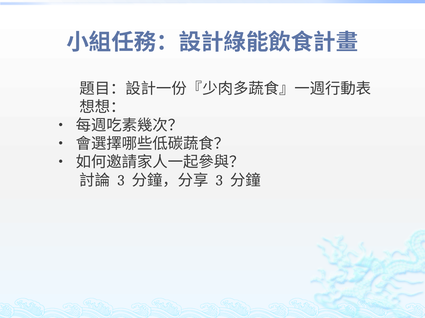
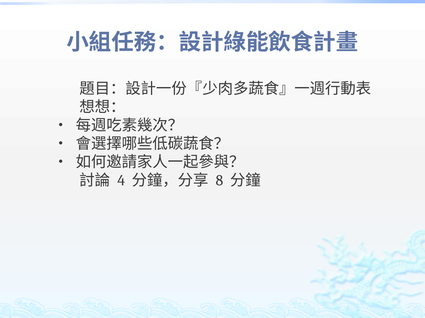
3: 3 -> 4 (121, 181)
3: 3 -> 8 (219, 181)
